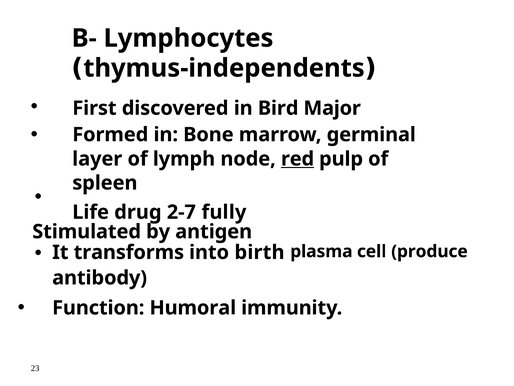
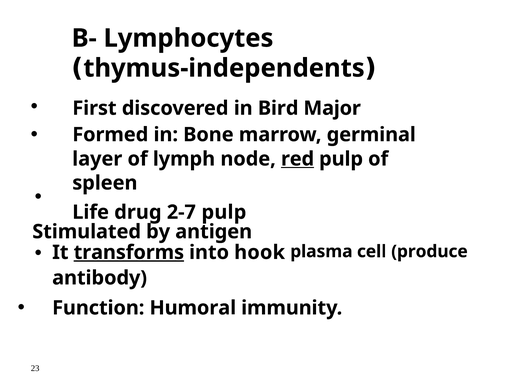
2-7 fully: fully -> pulp (224, 212)
transforms underline: none -> present (129, 252)
birth: birth -> hook (260, 252)
